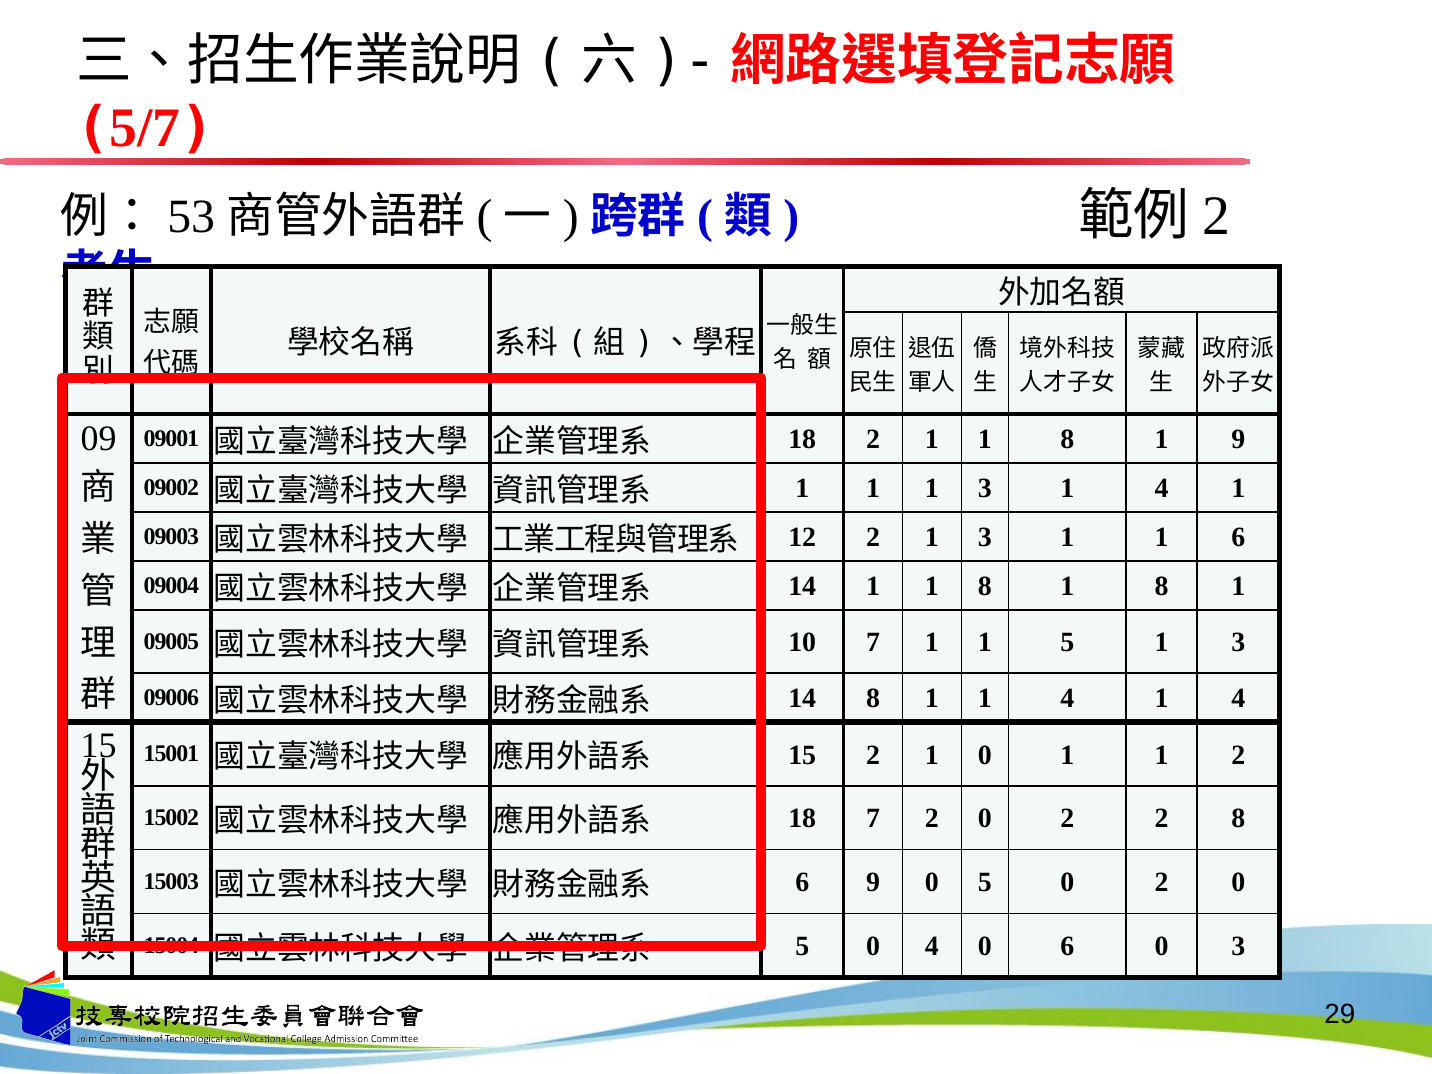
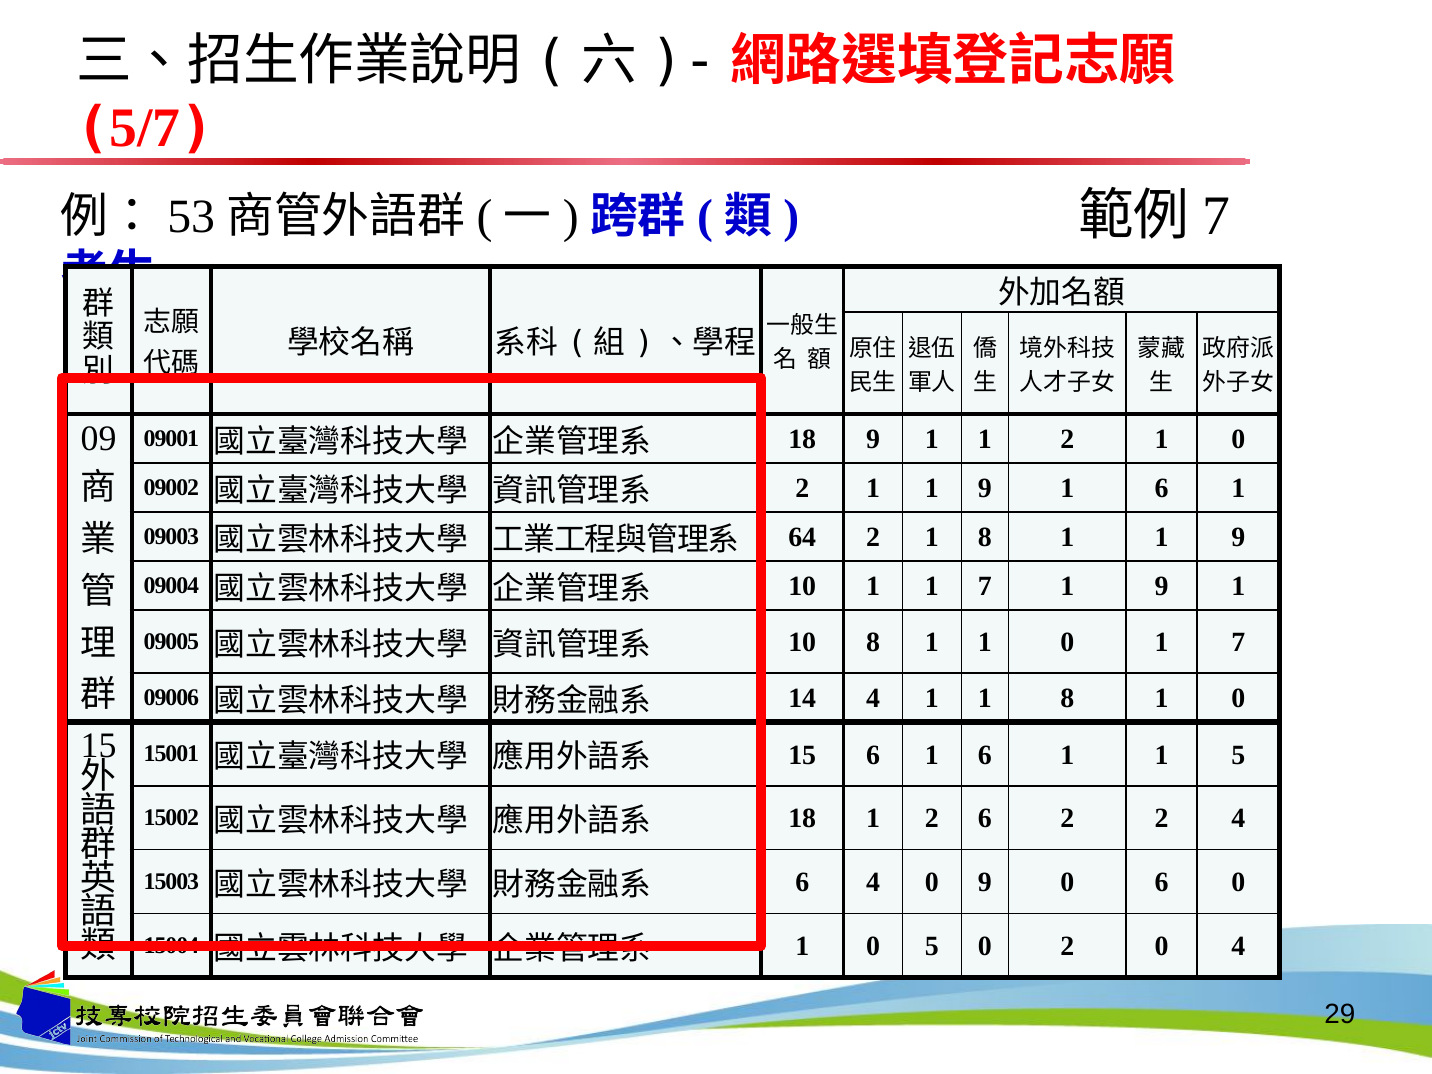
2: 2 -> 7 (1217, 216)
18 2: 2 -> 9 (873, 439)
8: 8 -> 2 (1067, 439)
9: 9 -> 0 (1238, 439)
1: 1 -> 2 (802, 488)
3: 3 -> 9 (985, 488)
4: 4 -> 6 (1162, 488)
12: 12 -> 64 (802, 537)
2 1 3: 3 -> 8 (985, 537)
6: 6 -> 9 (1238, 537)
14: 14 -> 10 (802, 586)
8: 8 -> 7 (985, 586)
8: 8 -> 9 (1162, 586)
10 7: 7 -> 8 (873, 642)
1 1 5: 5 -> 0 (1067, 642)
3: 3 -> 7 (1238, 642)
14 8: 8 -> 4 (873, 698)
1 1 4: 4 -> 8 (1067, 698)
4: 4 -> 0 (1238, 698)
15 2: 2 -> 6 (873, 755)
0: 0 -> 6 (985, 755)
1 2: 2 -> 5 (1238, 755)
18 7: 7 -> 1 (873, 819)
0: 0 -> 6 (985, 819)
2 8: 8 -> 4 (1238, 819)
6 9: 9 -> 4 (873, 882)
0 5: 5 -> 9 (985, 882)
2: 2 -> 6 (1162, 882)
5: 5 -> 1 (802, 946)
0 4: 4 -> 5 (932, 946)
0 6: 6 -> 2 (1067, 946)
0 3: 3 -> 4 (1238, 946)
